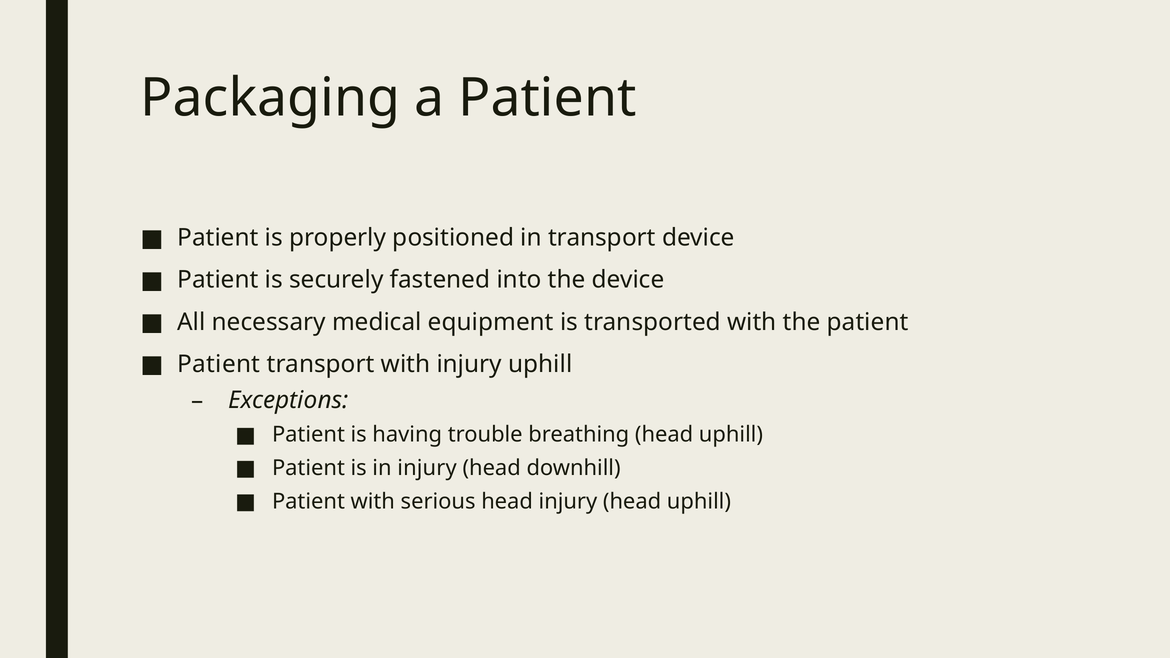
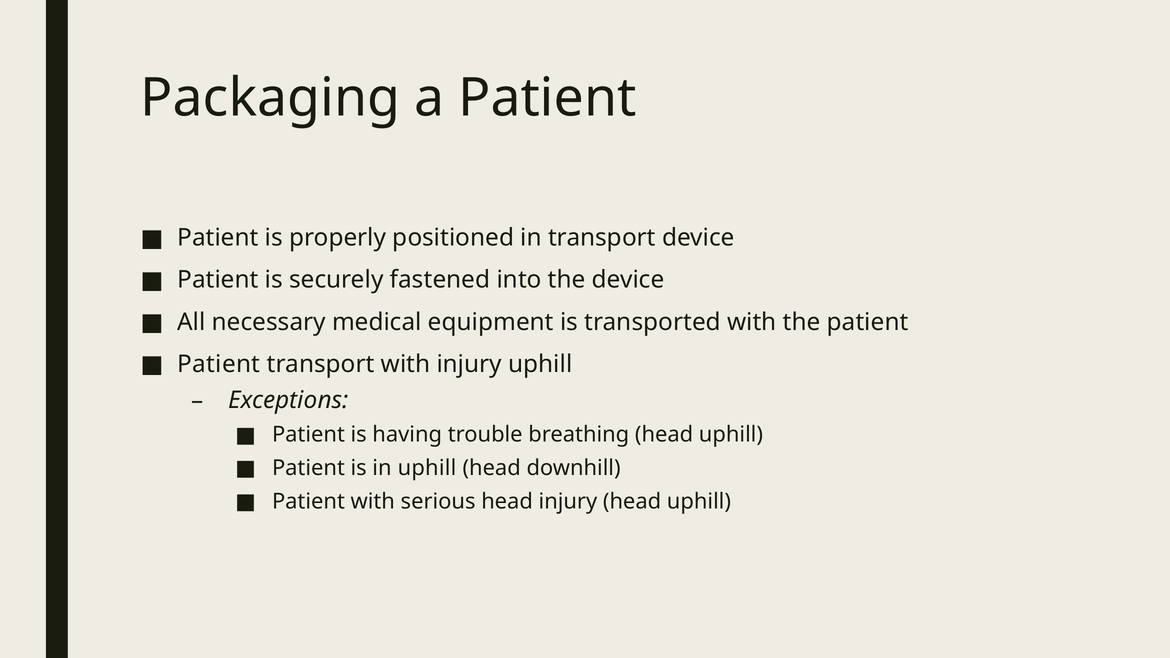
in injury: injury -> uphill (427, 468)
